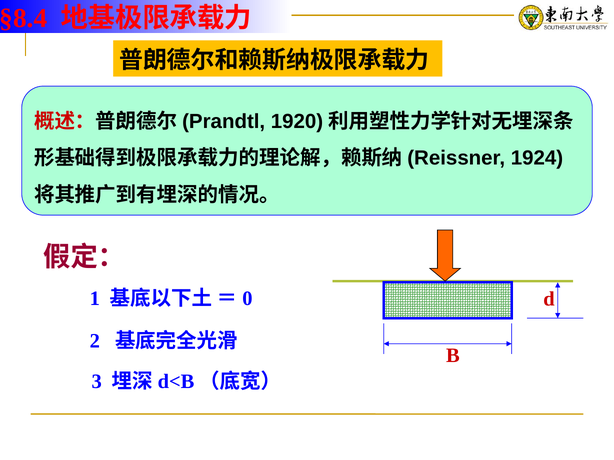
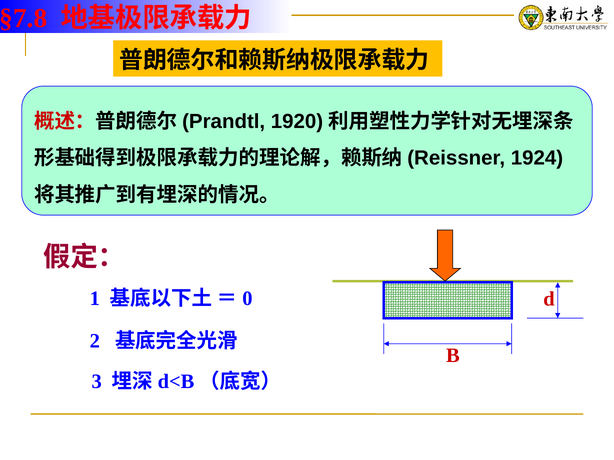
§8.4: §8.4 -> §7.8 (23, 18)
